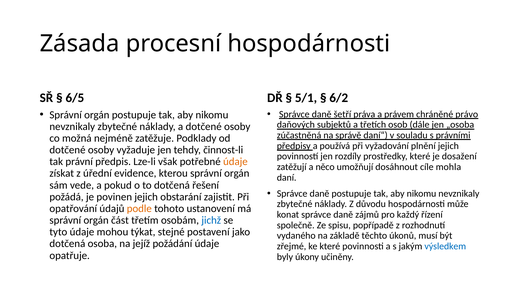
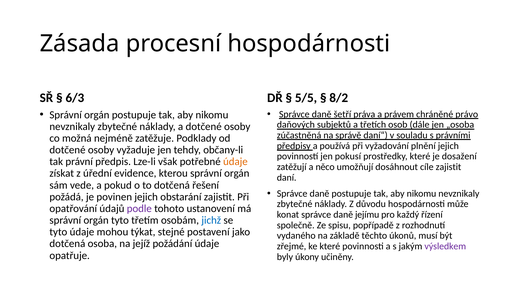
6/5: 6/5 -> 6/3 (75, 98)
5/1: 5/1 -> 5/5 (306, 98)
6/2: 6/2 -> 8/2 (339, 98)
činnost-li: činnost-li -> občany-li (223, 150)
rozdíly: rozdíly -> pokusí (348, 156)
cíle mohla: mohla -> zajistit (448, 167)
podle colour: orange -> purple (139, 208)
zájmů: zájmů -> jejímu (367, 214)
orgán část: část -> tyto (120, 220)
výsledkem colour: blue -> purple (445, 246)
